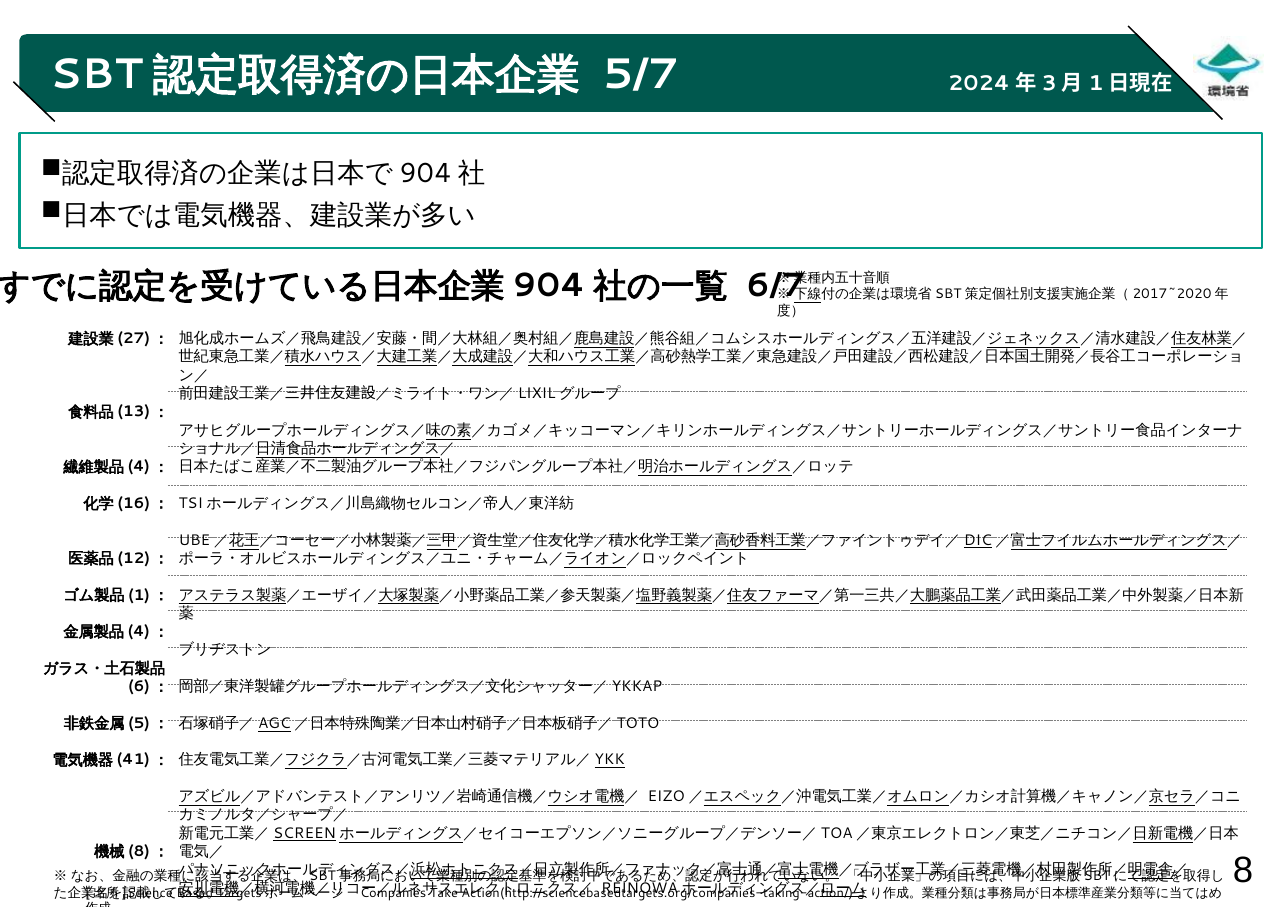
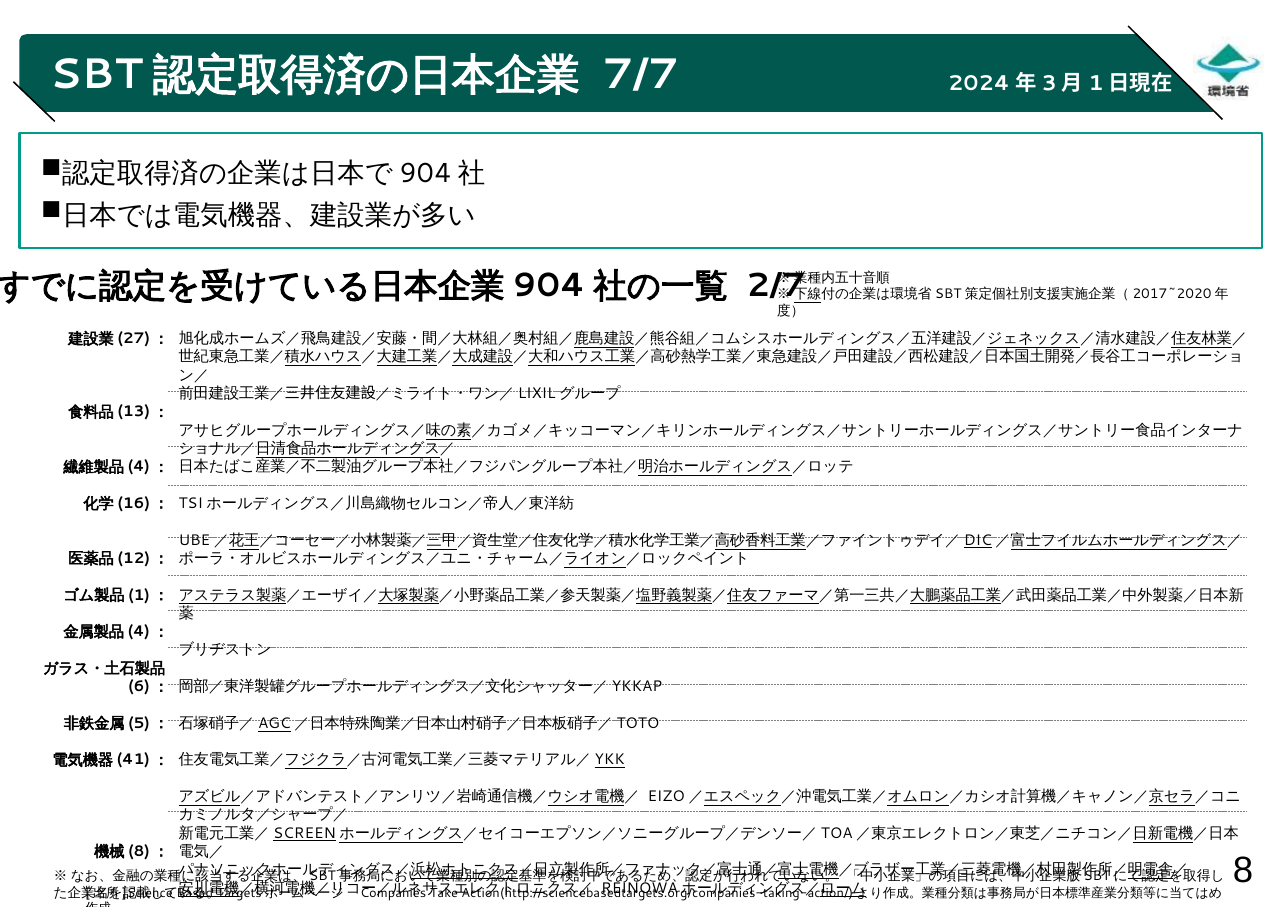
5/7: 5/7 -> 7/7 (641, 75)
6/7: 6/7 -> 2/7 (776, 286)
